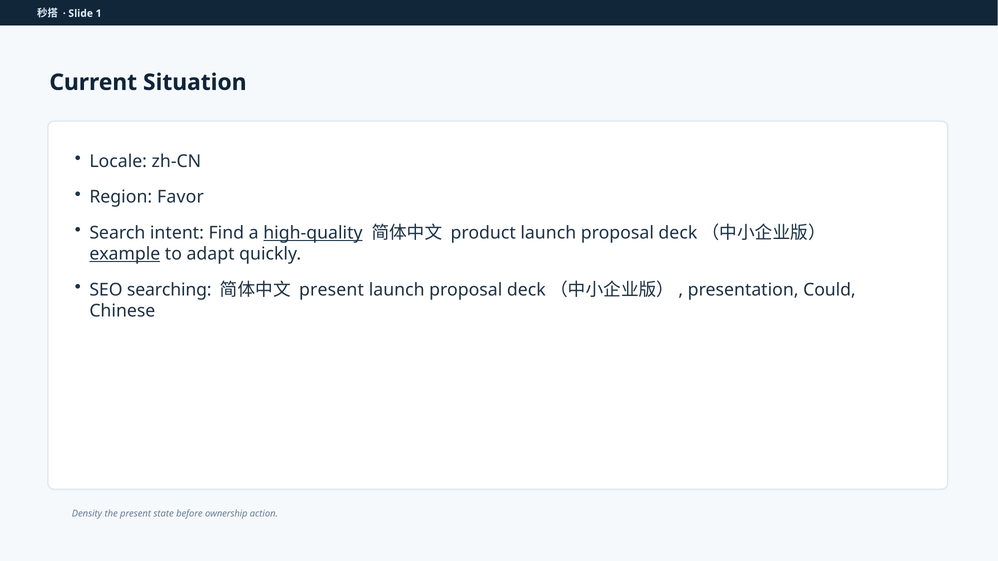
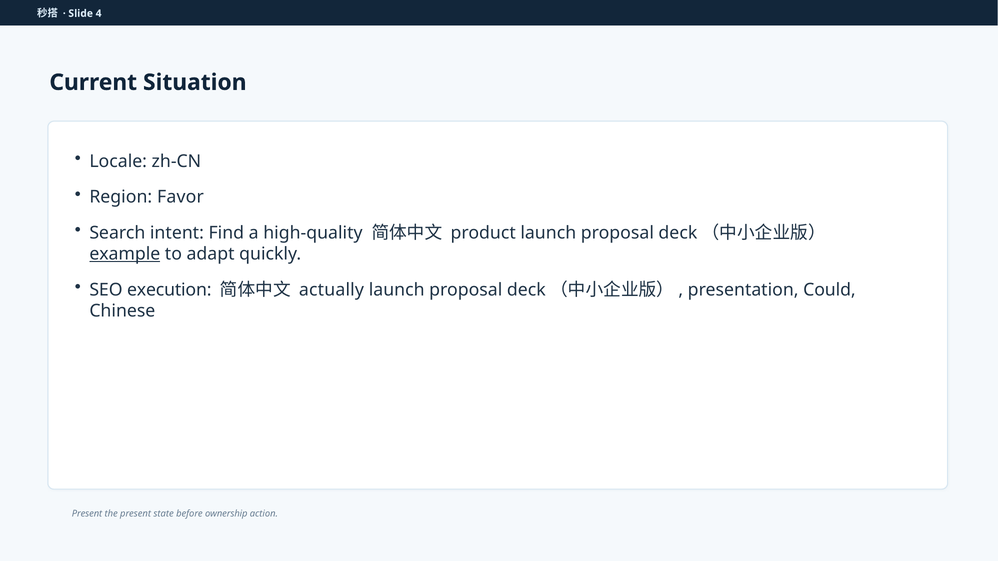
1: 1 -> 4 (99, 13)
high-quality underline: present -> none (313, 233)
searching: searching -> execution (169, 290)
present: present -> actually (331, 290)
Density: Density -> Present (87, 514)
